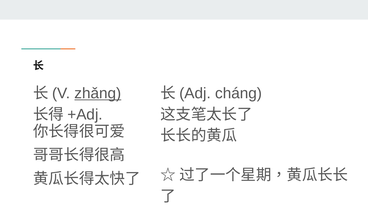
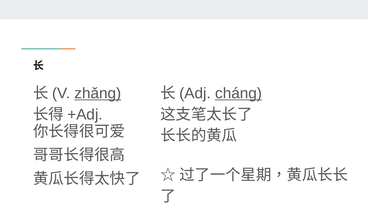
cháng underline: none -> present (239, 93)
